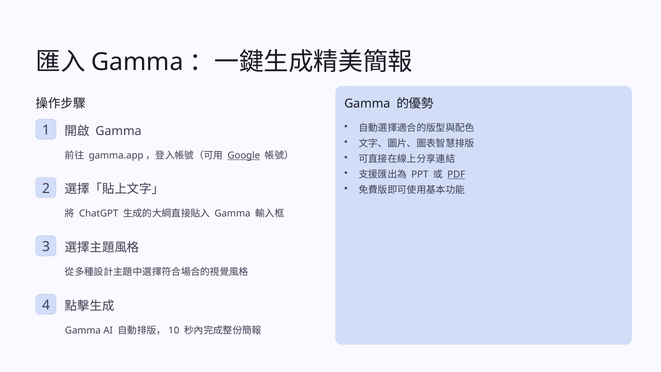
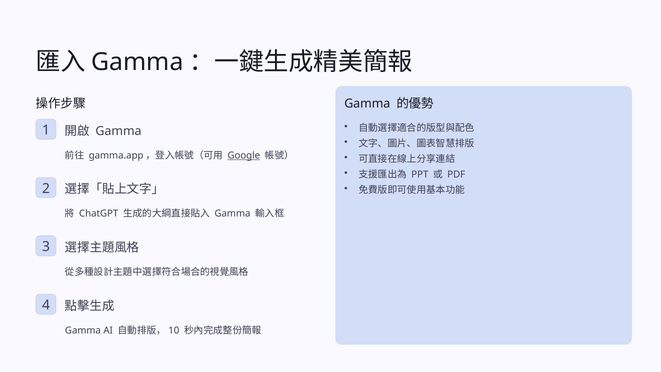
PDF underline: present -> none (456, 174)
